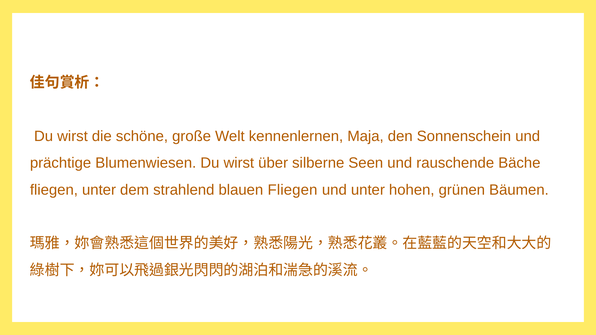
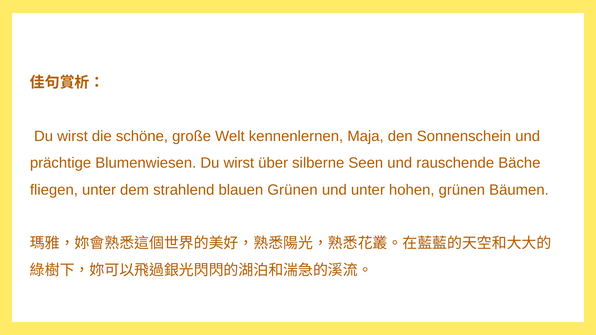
blauen Fliegen: Fliegen -> Grünen (293, 190)
